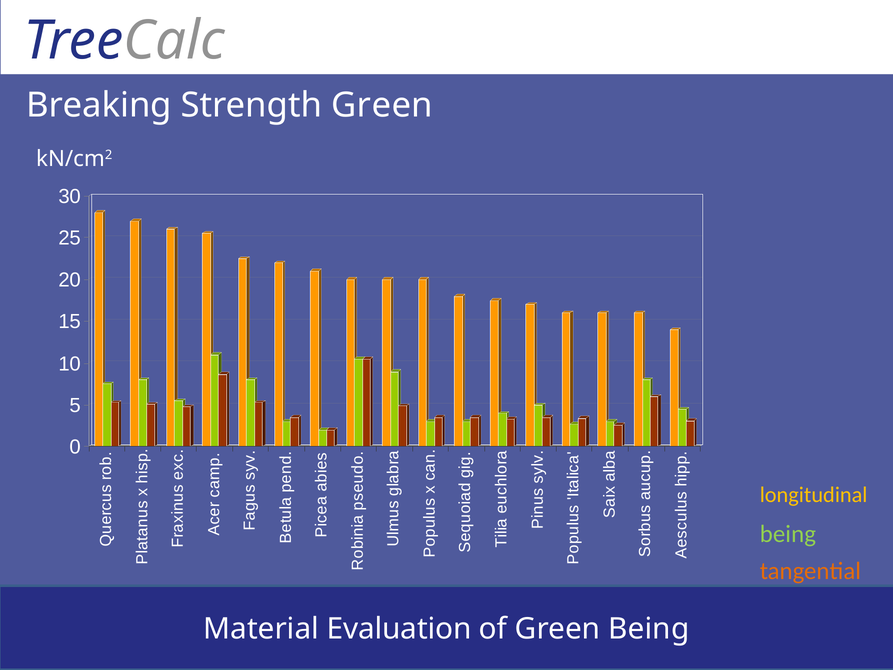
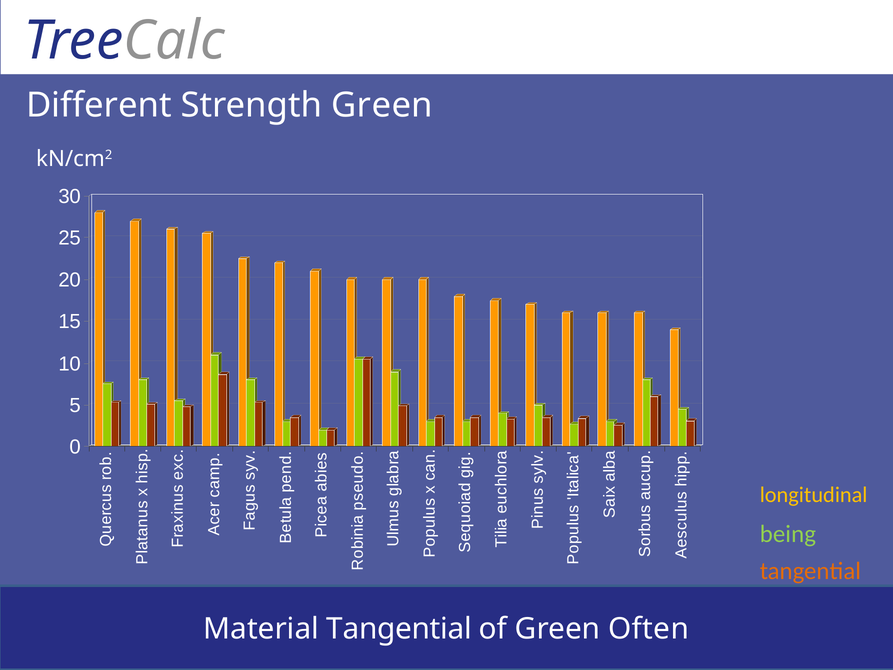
Breaking: Breaking -> Different (99, 105)
Material Evaluation: Evaluation -> Tangential (399, 629)
Green Being: Being -> Often (649, 629)
